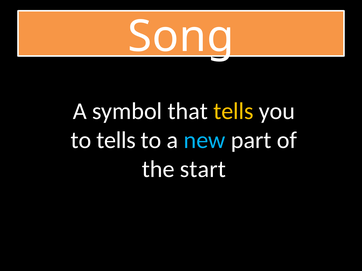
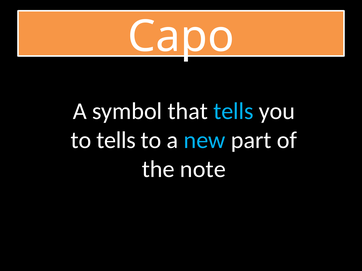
Song: Song -> Capo (181, 37)
tells colour: yellow -> light blue (233, 111)
start: start -> note (203, 169)
